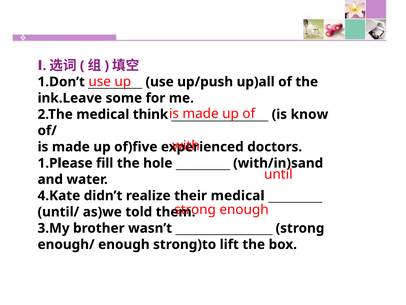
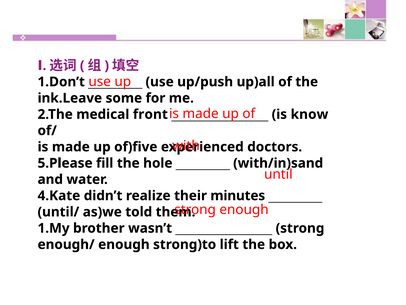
think: think -> front (150, 114)
1.Please: 1.Please -> 5.Please (65, 163)
their medical: medical -> minutes (238, 195)
3.My: 3.My -> 1.My (54, 228)
